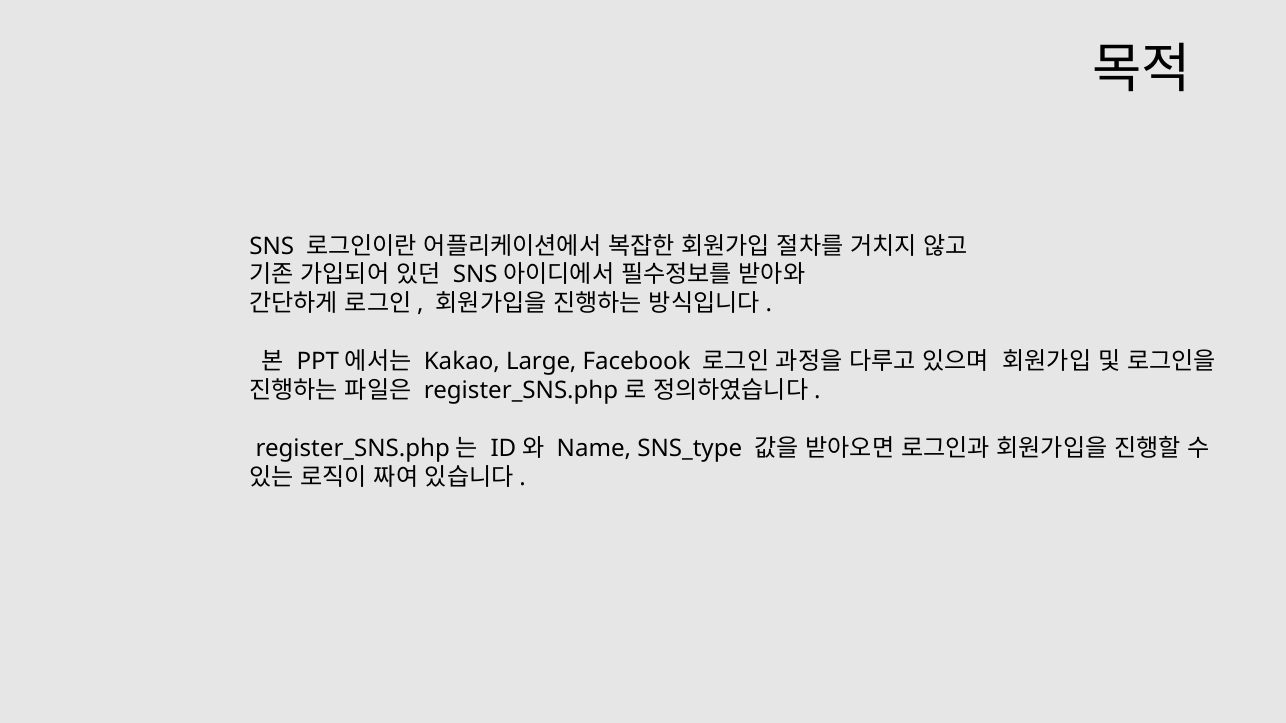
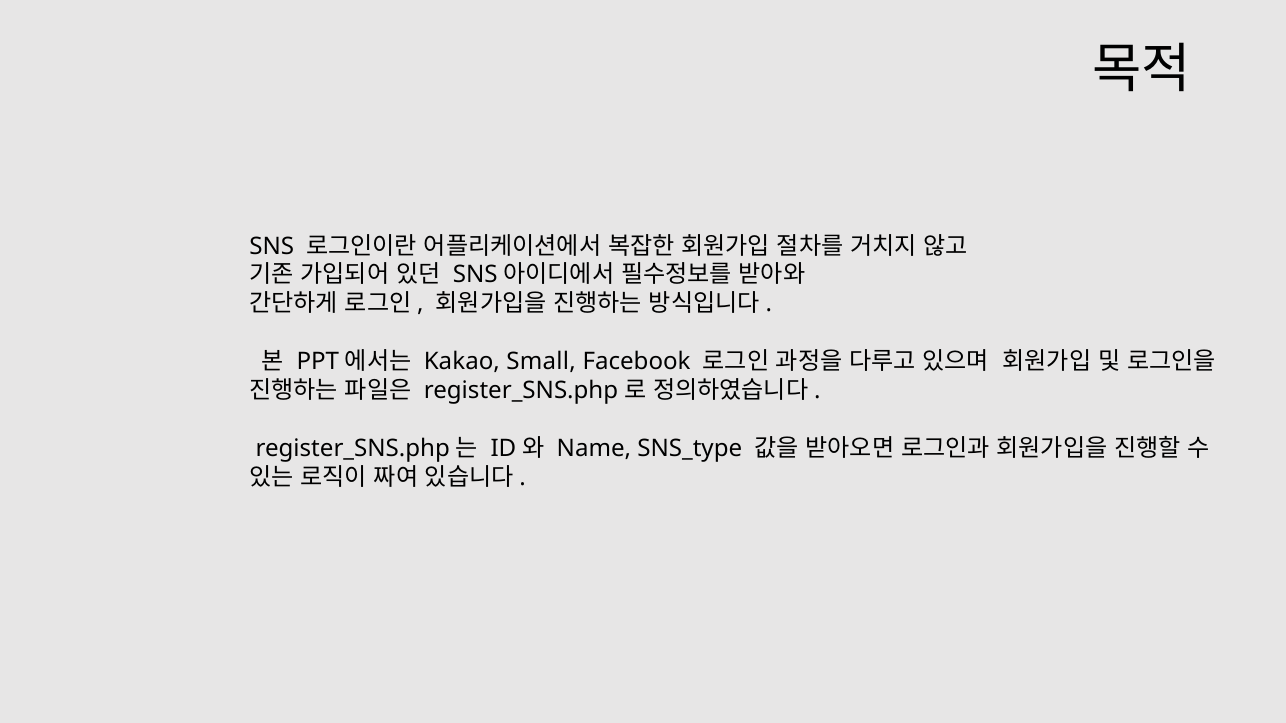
Large: Large -> Small (541, 362)
